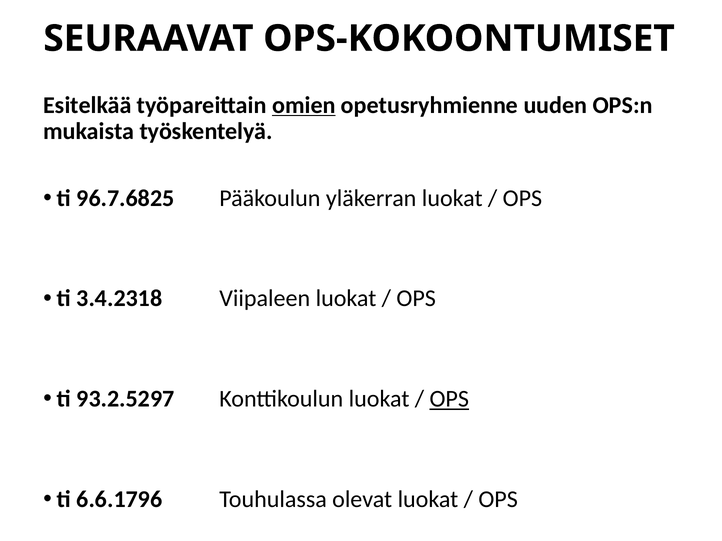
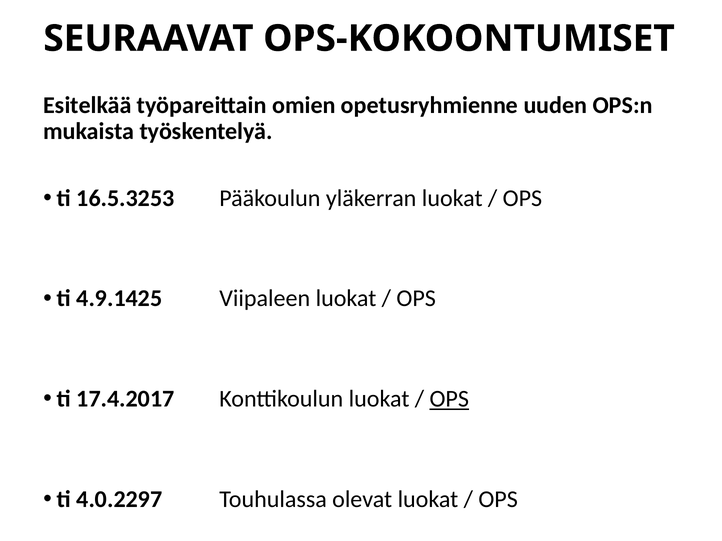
omien underline: present -> none (304, 105)
96.7.6825: 96.7.6825 -> 16.5.3253 (125, 198)
3.4.2318: 3.4.2318 -> 4.9.1425 (119, 299)
93.2.5297: 93.2.5297 -> 17.4.2017 (125, 399)
6.6.1796: 6.6.1796 -> 4.0.2297 (119, 500)
